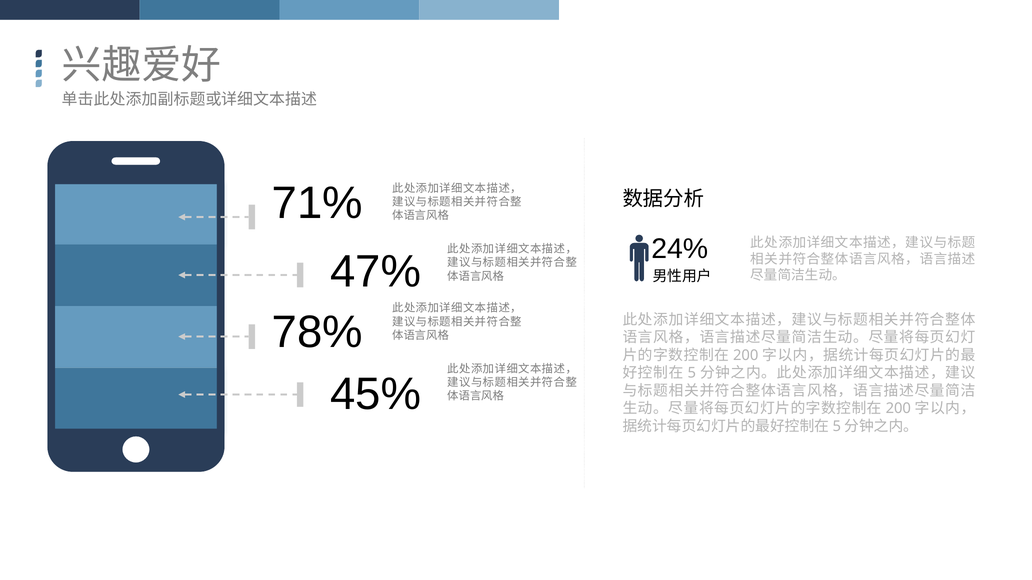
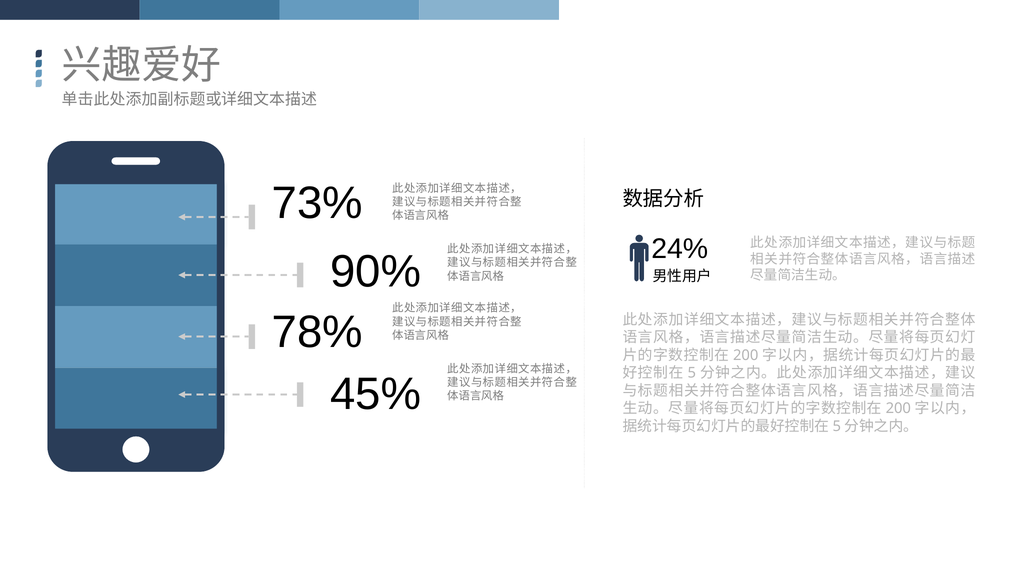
71%: 71% -> 73% (317, 204)
47%: 47% -> 90% (376, 272)
